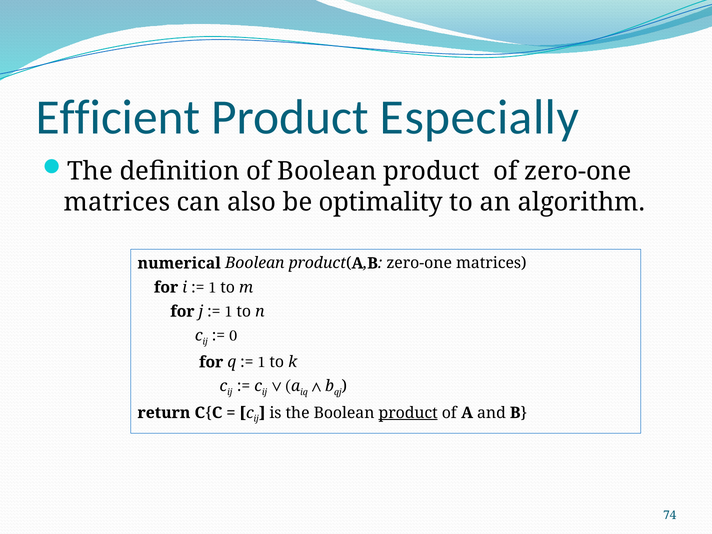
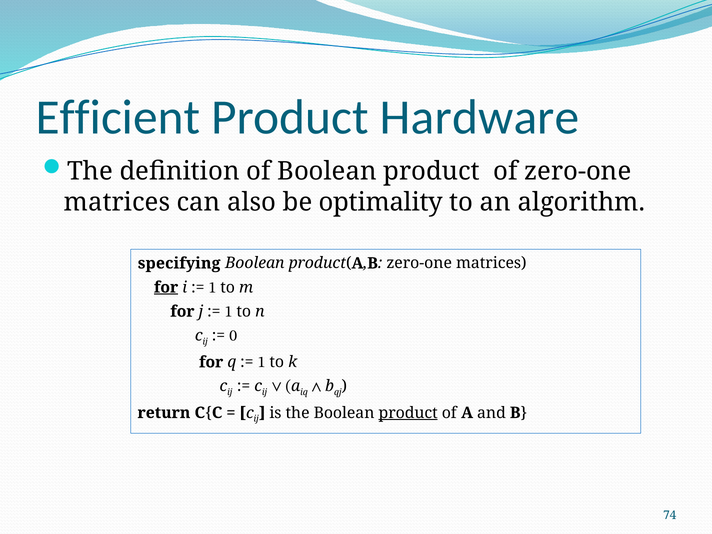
Especially: Especially -> Hardware (480, 118)
numerical: numerical -> specifying (179, 263)
for underline: none -> present (166, 287)
